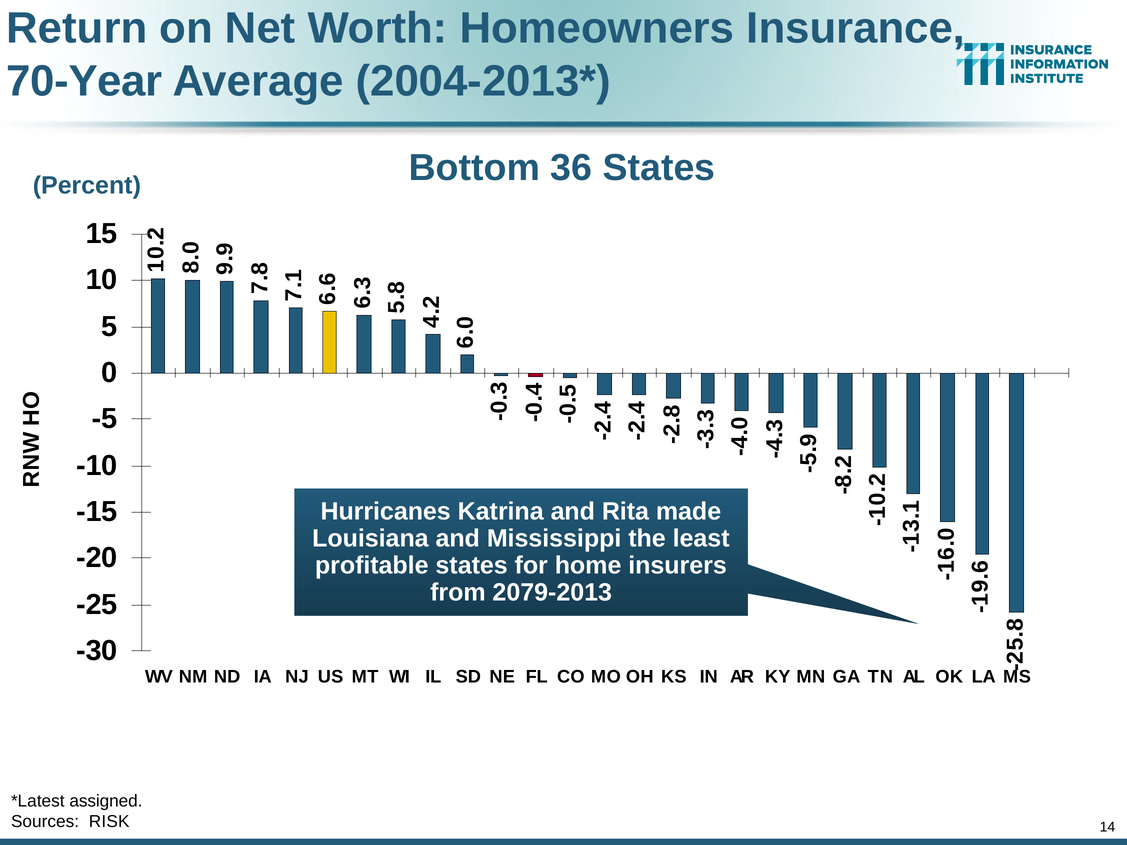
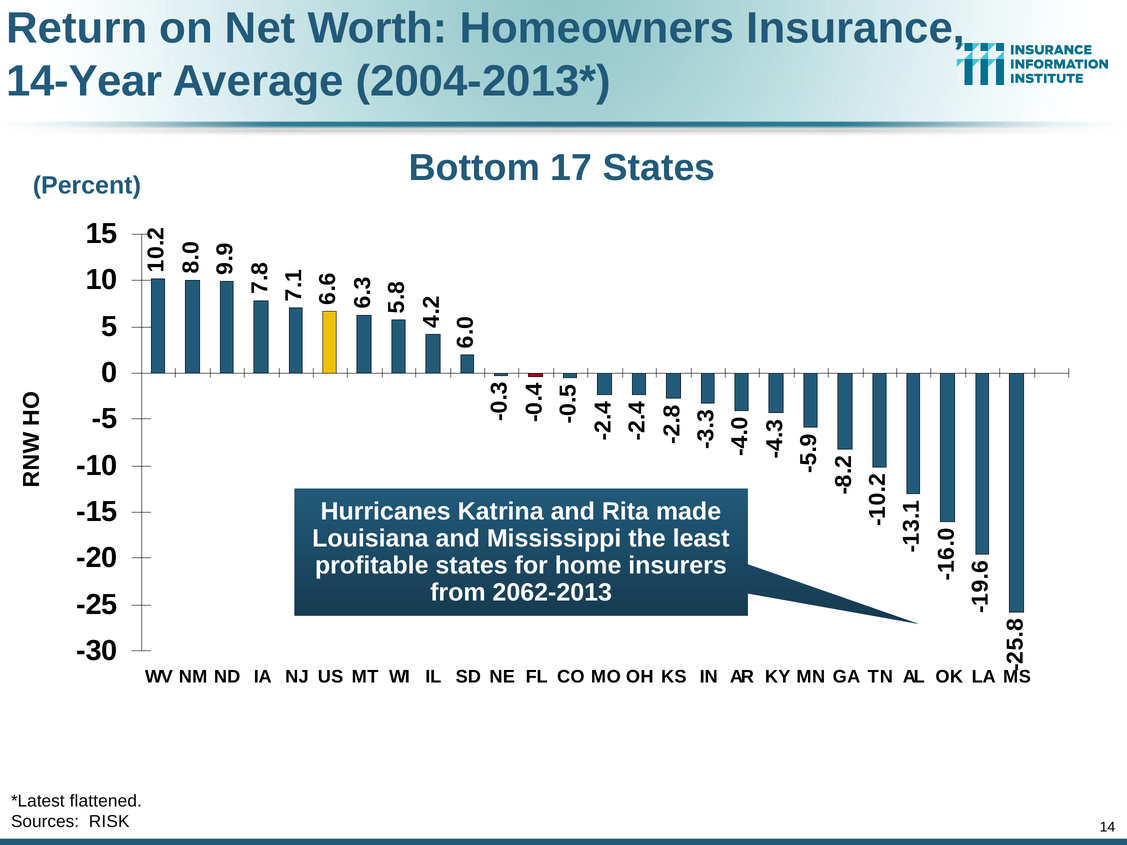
70-Year: 70-Year -> 14-Year (84, 81)
36: 36 -> 17 (571, 168)
2079-2013: 2079-2013 -> 2062-2013 (552, 593)
assigned: assigned -> flattened (106, 801)
